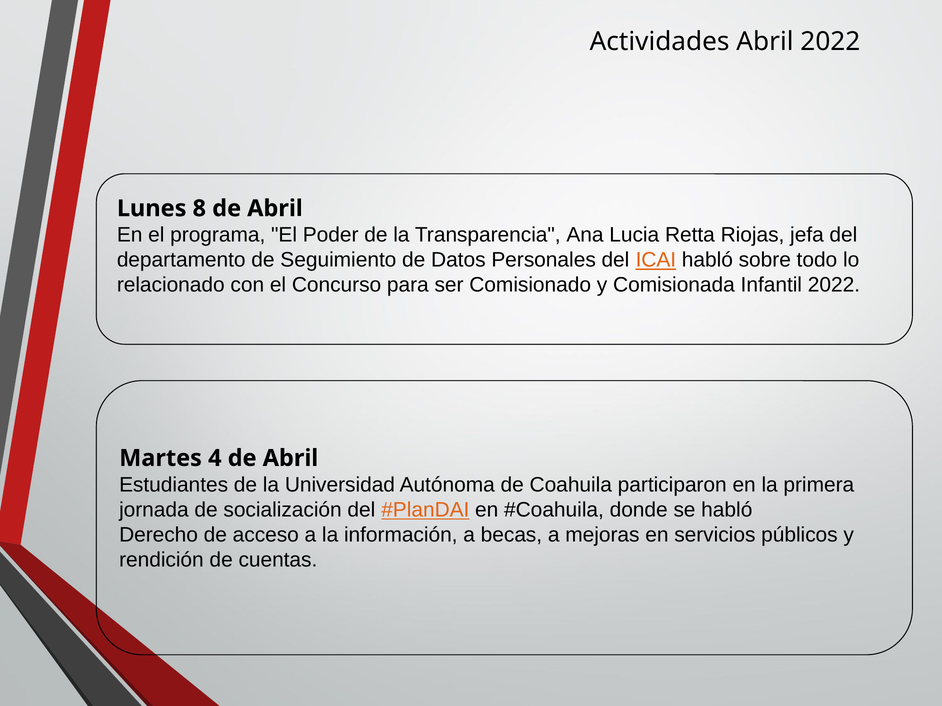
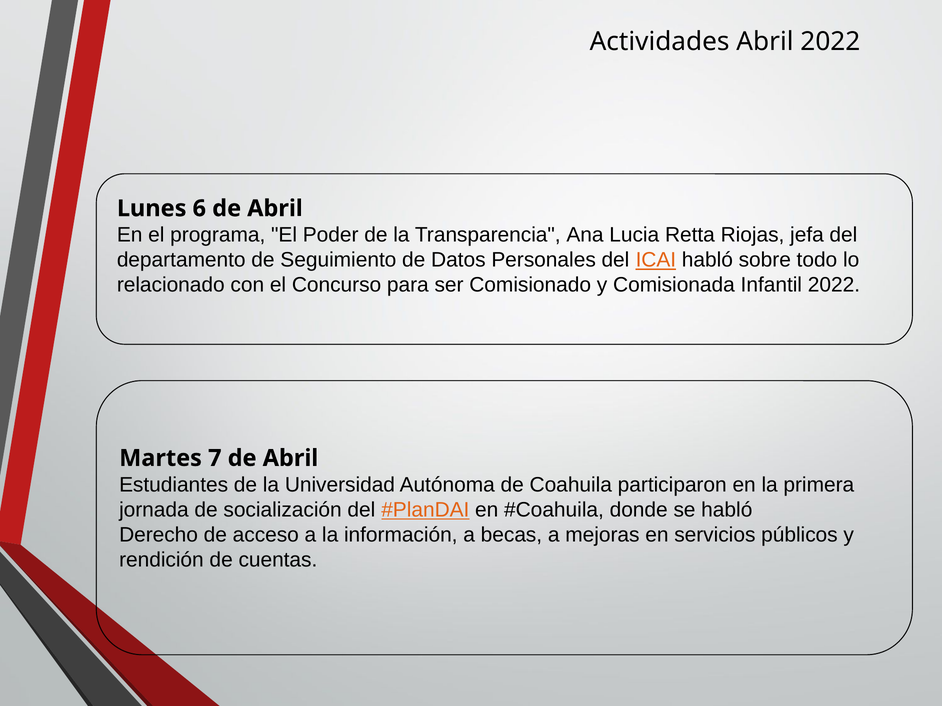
8: 8 -> 6 (199, 209)
4: 4 -> 7 (215, 458)
